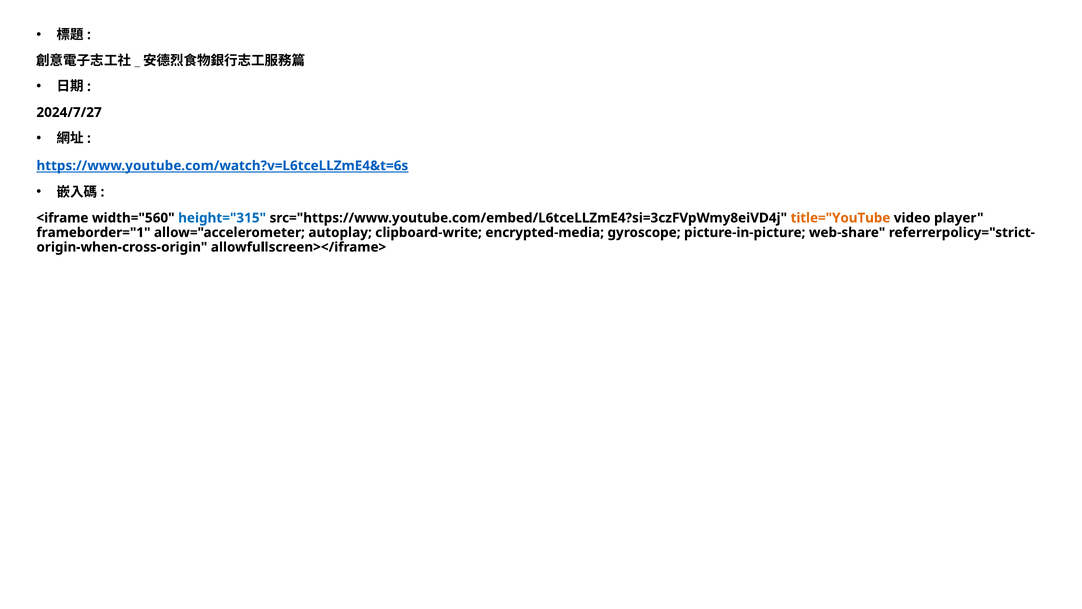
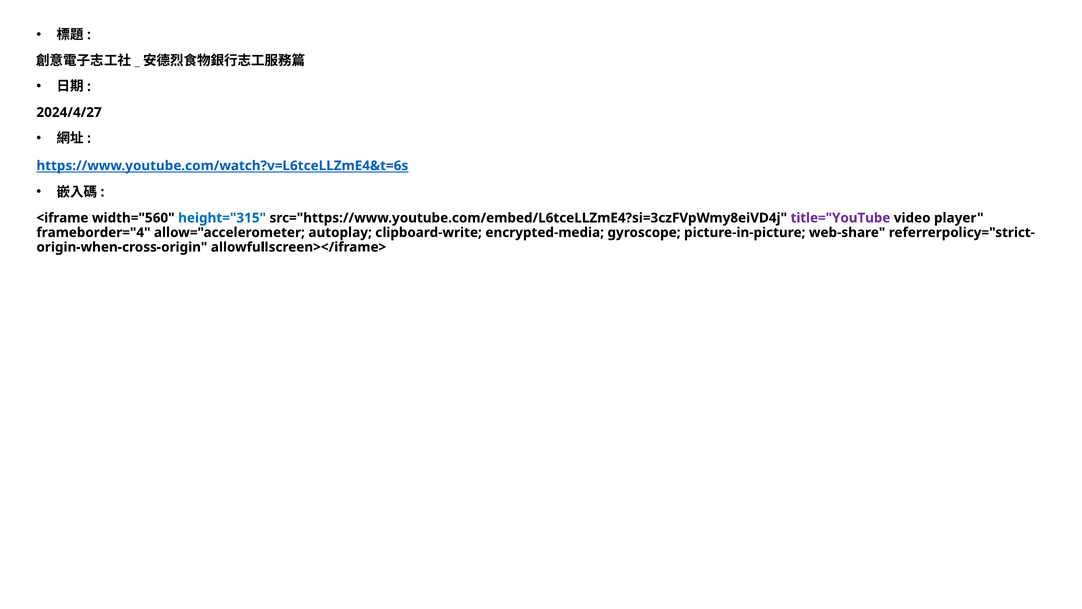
2024/7/27: 2024/7/27 -> 2024/4/27 (69, 112)
title="YouTube colour: orange -> purple (840, 218)
frameborder="1: frameborder="1 -> frameborder="4 (93, 232)
